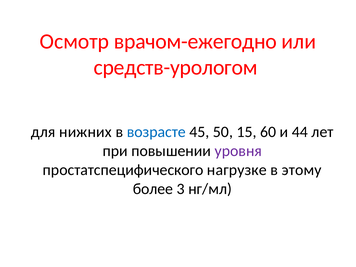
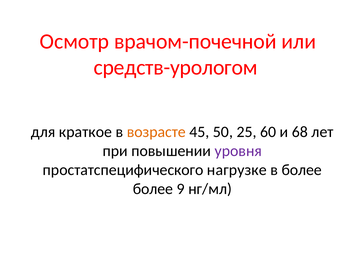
врачом-ежегодно: врачом-ежегодно -> врачом-почечной (195, 41)
нижних: нижних -> краткое (85, 132)
возрасте colour: blue -> orange (156, 132)
15: 15 -> 25 (247, 132)
44: 44 -> 68 (300, 132)
в этому: этому -> более (302, 170)
3: 3 -> 9 (181, 189)
